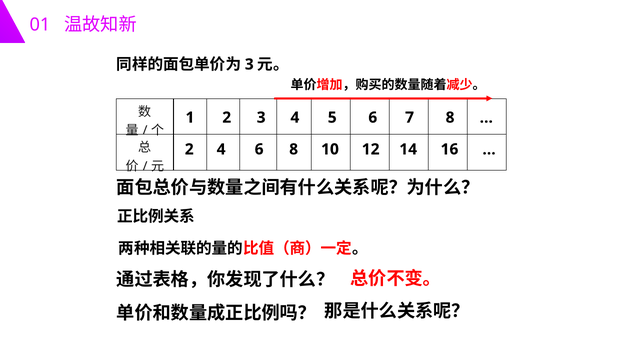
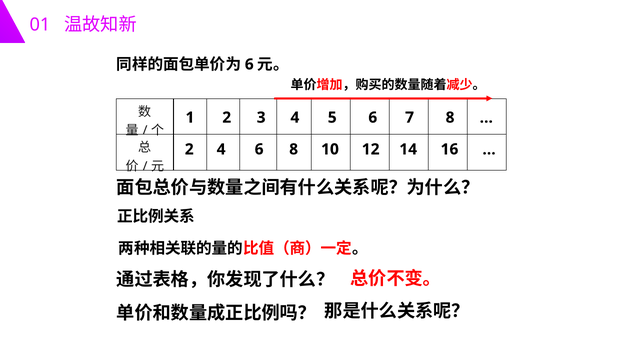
3: 3 -> 6 (249, 64)
